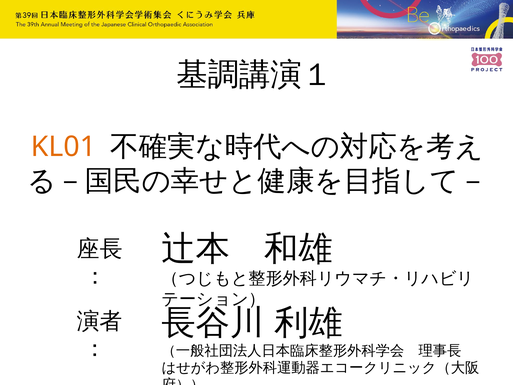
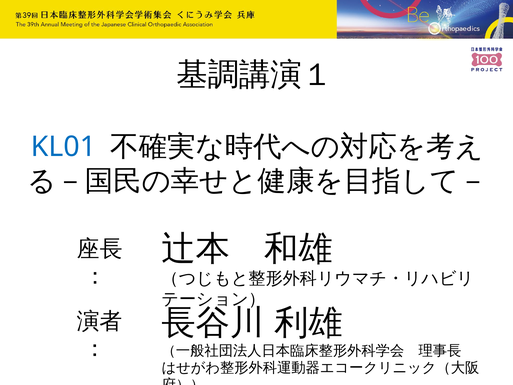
KL01 colour: orange -> blue (63, 147)
